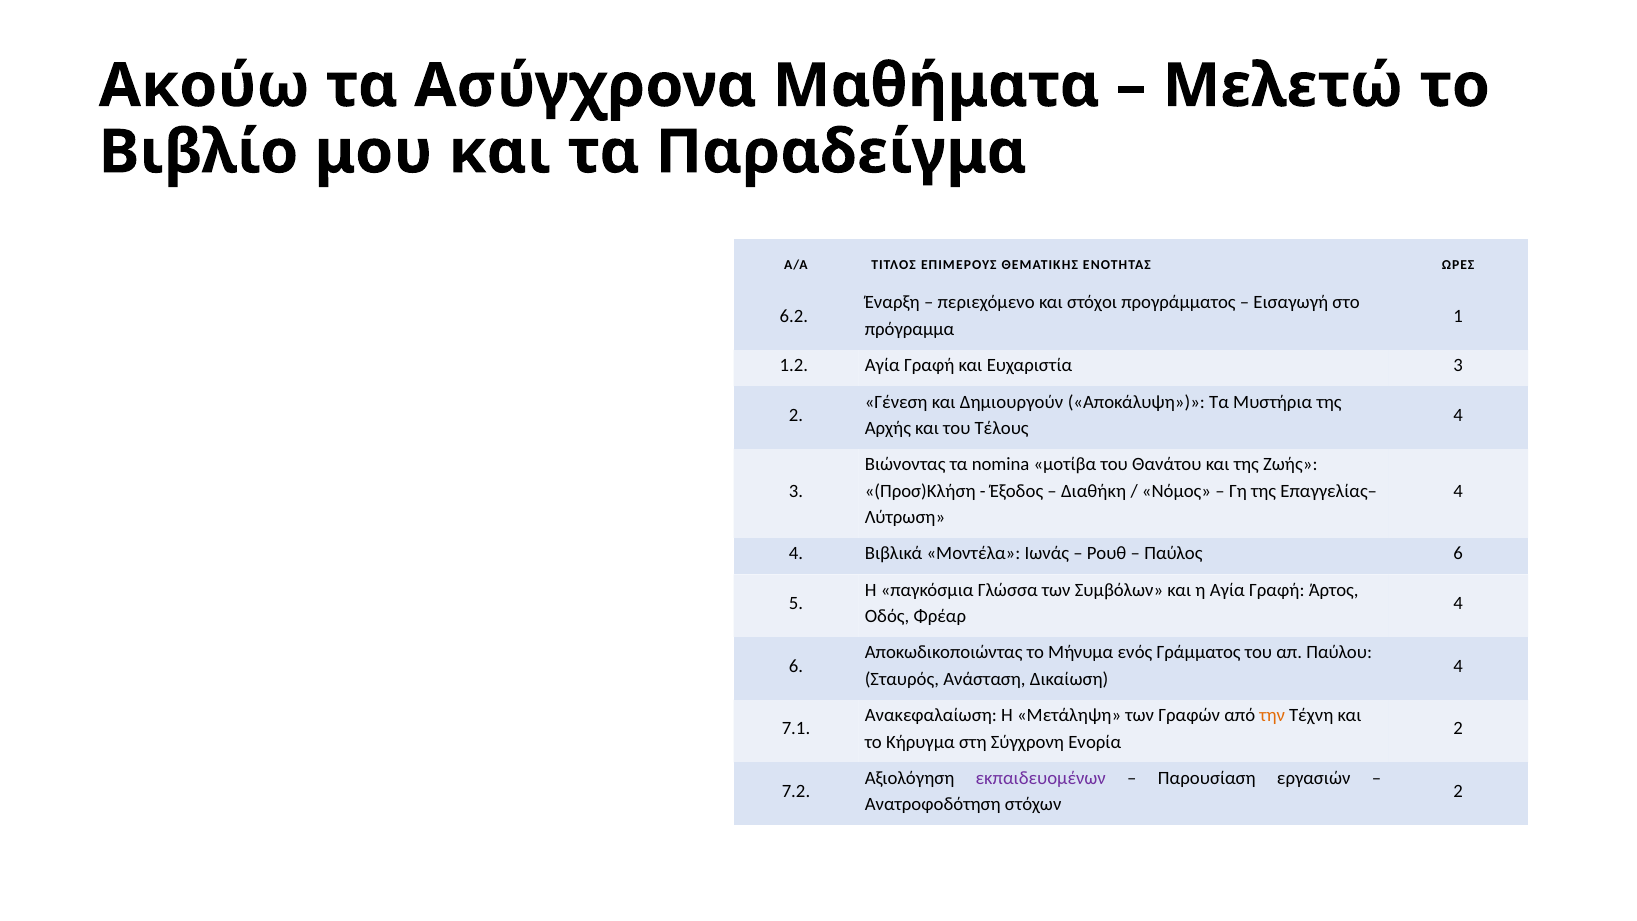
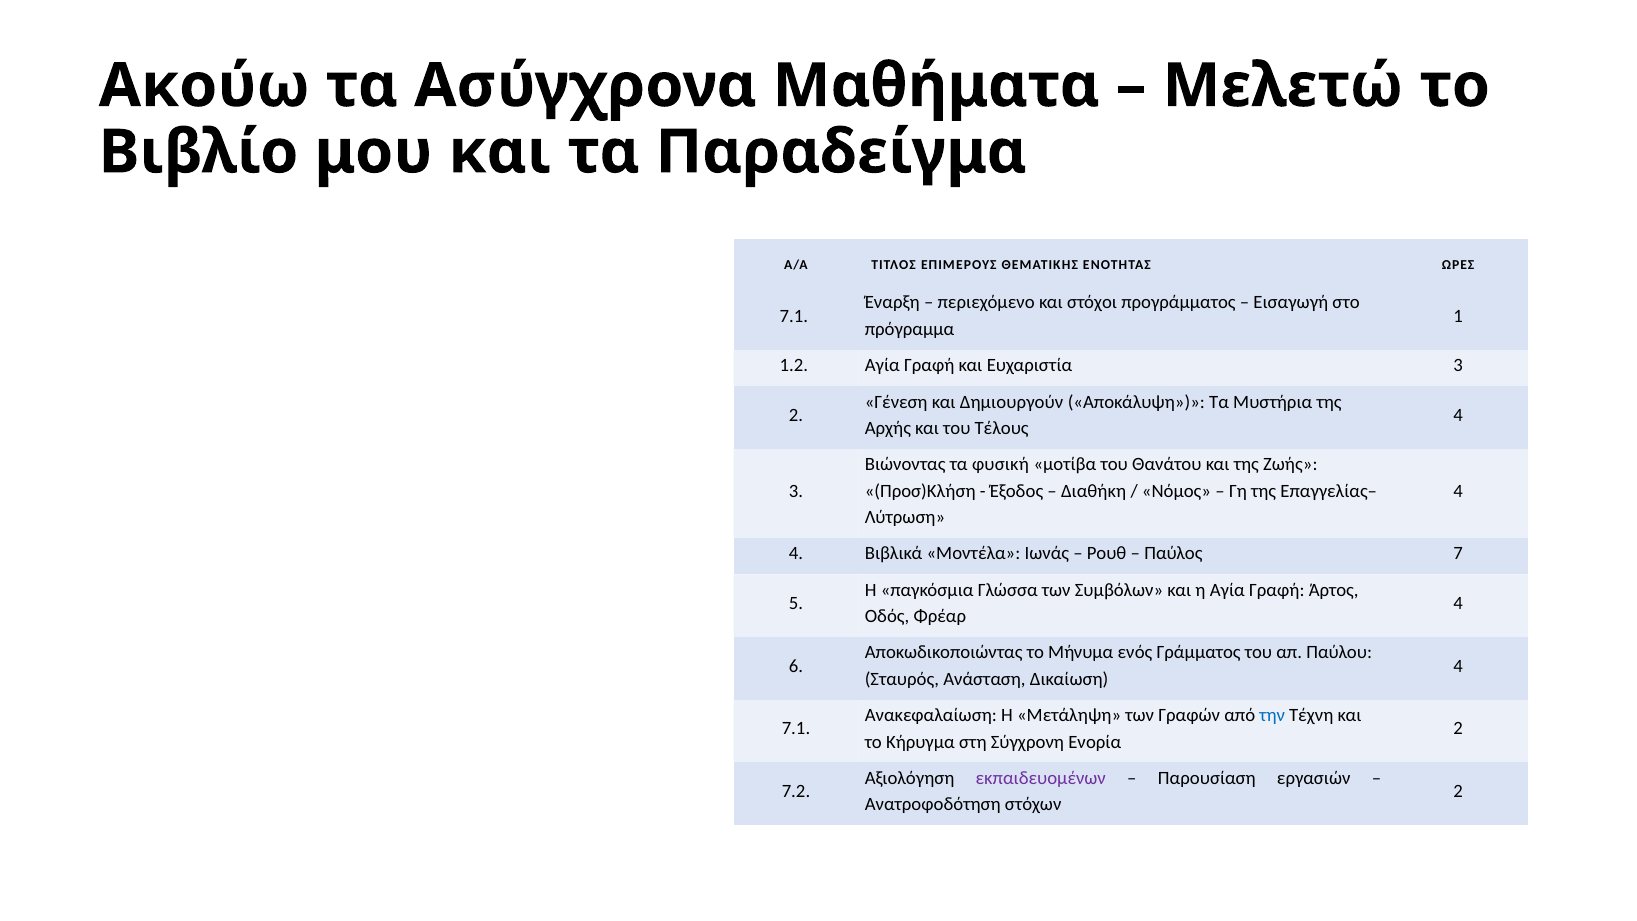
6.2: 6.2 -> 7.1 (794, 316)
nomina: nomina -> φυσική (1001, 464)
Παύλος 6: 6 -> 7 (1458, 554)
την colour: orange -> blue (1272, 715)
